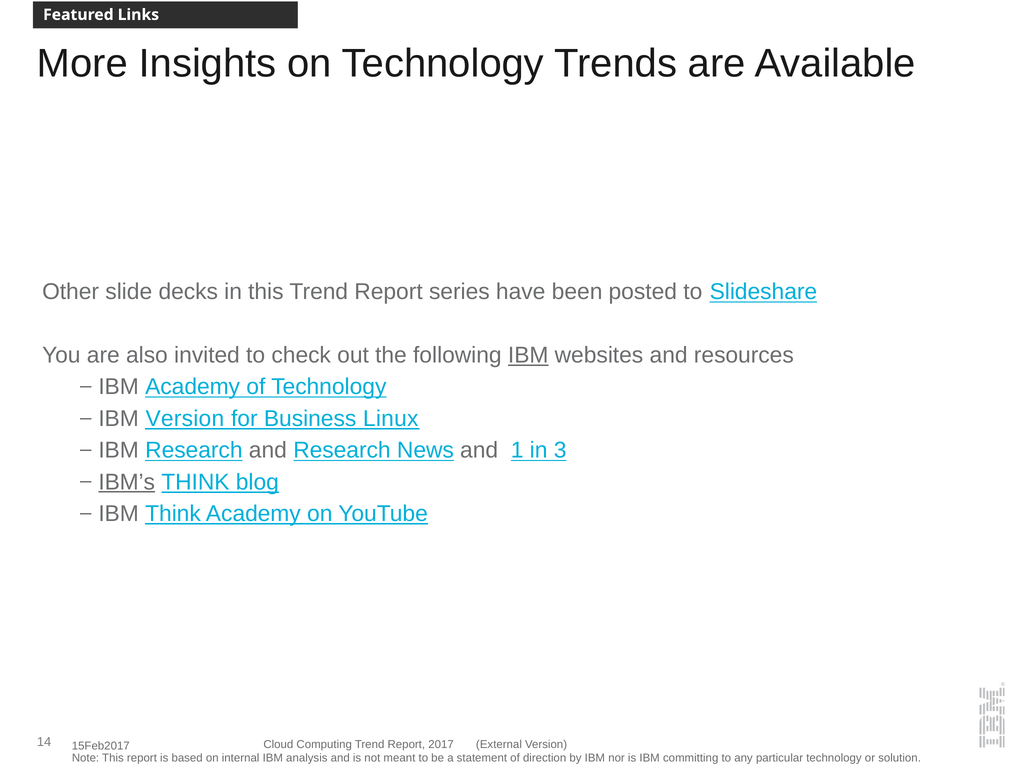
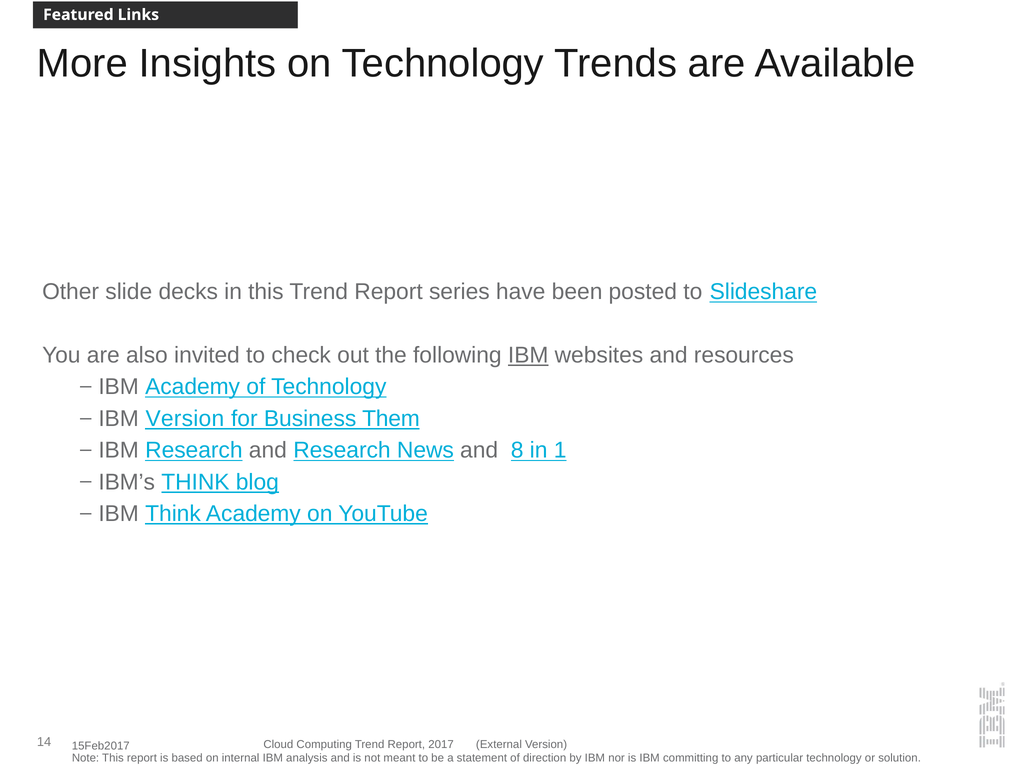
Linux: Linux -> Them (391, 419)
1: 1 -> 8 (517, 450)
3: 3 -> 1 (560, 450)
IBM’s underline: present -> none (127, 482)
